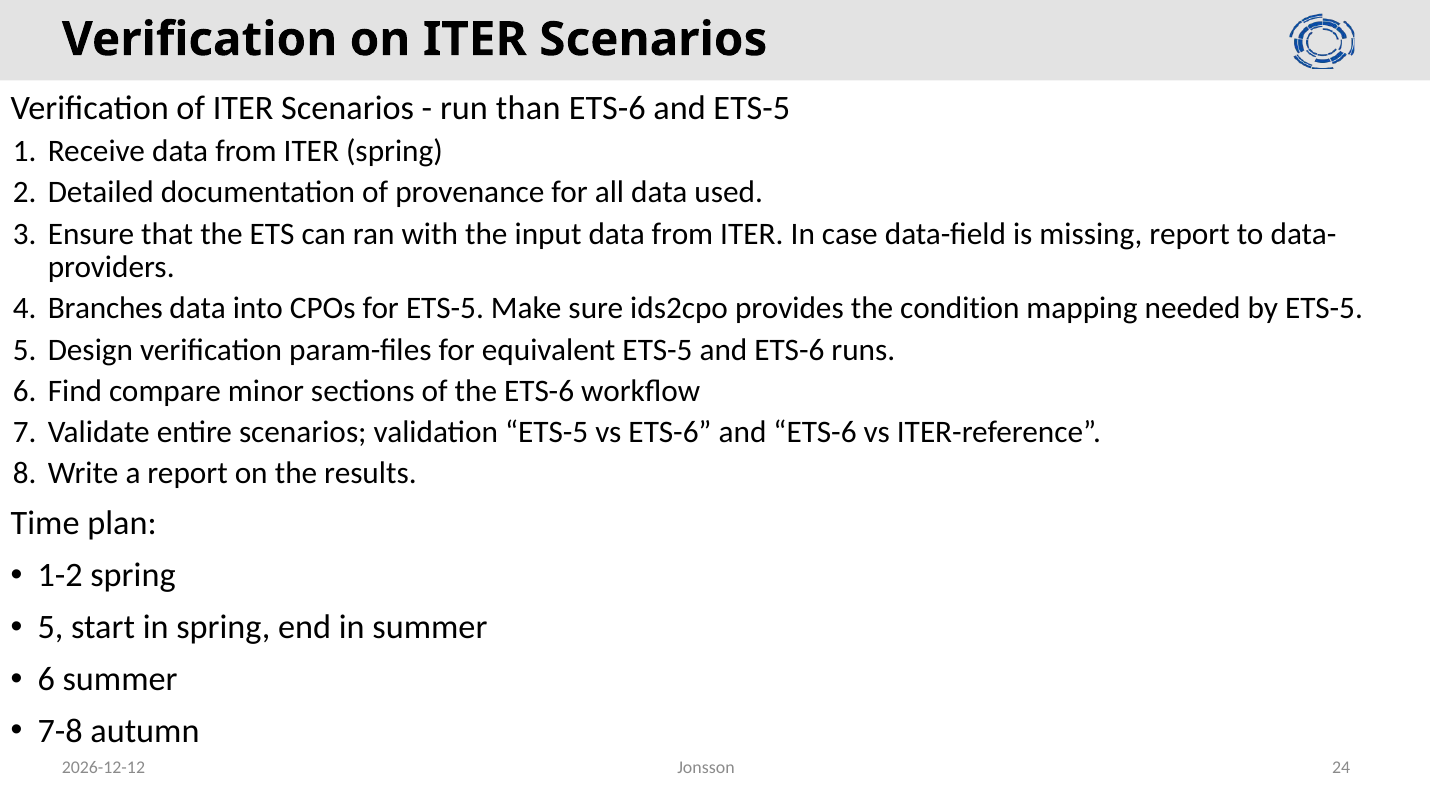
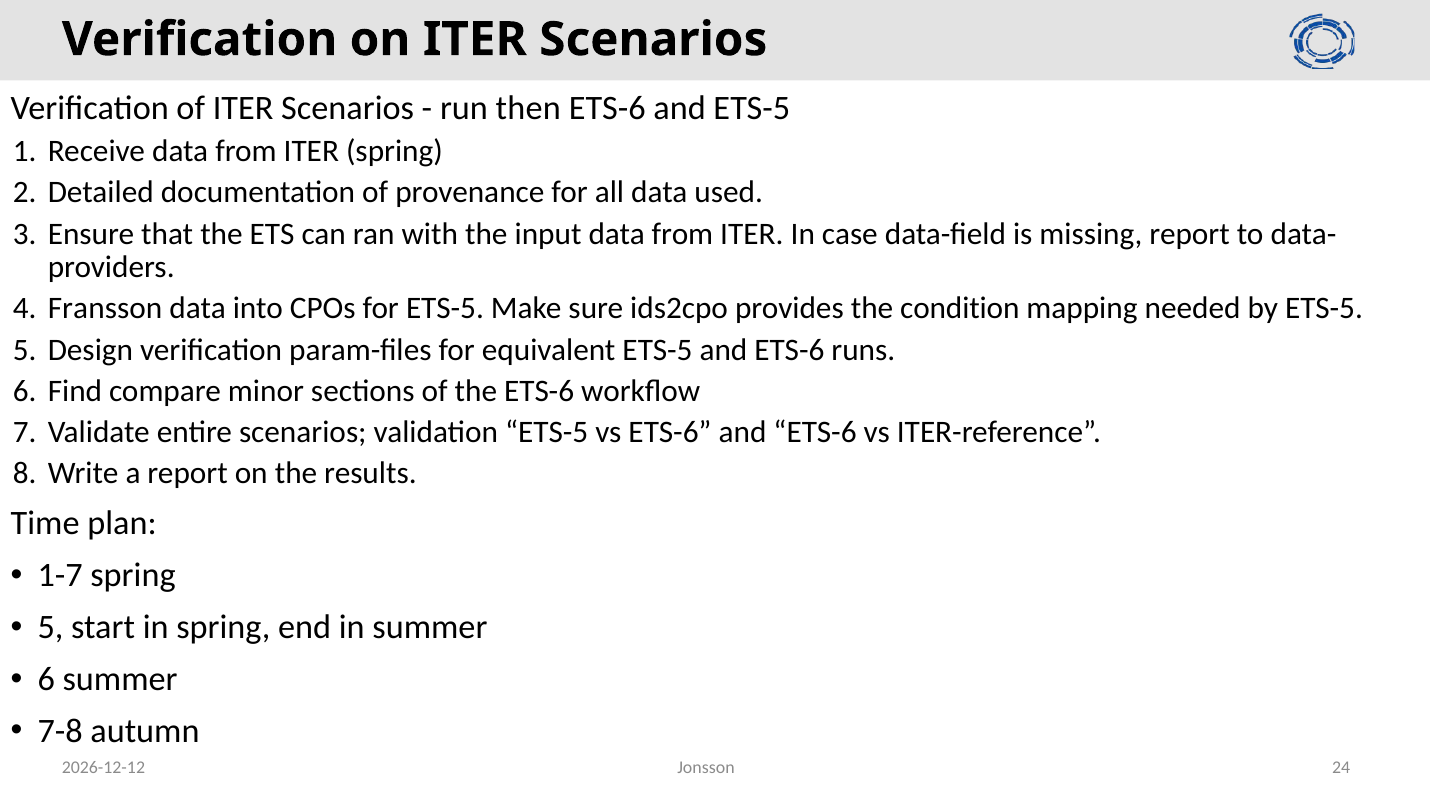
than: than -> then (528, 109)
Branches: Branches -> Fransson (105, 309)
1-2: 1-2 -> 1-7 (60, 576)
